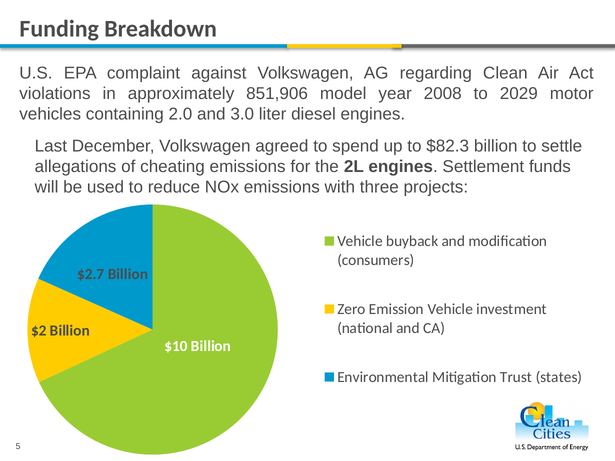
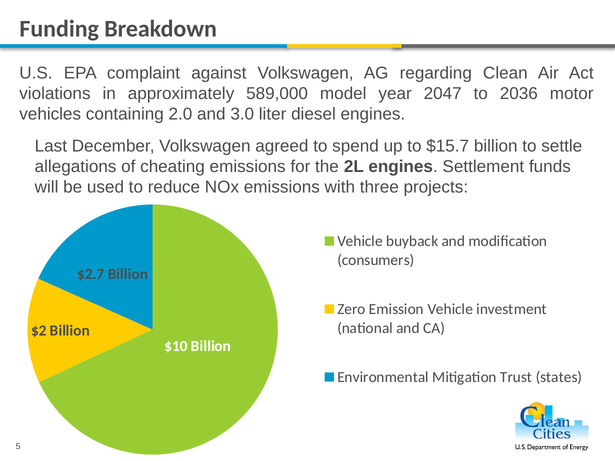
851,906: 851,906 -> 589,000 (277, 94)
2008: 2008 -> 2047 (443, 94)
2029: 2029 -> 2036 (519, 94)
$82.3: $82.3 -> $15.7 (448, 146)
